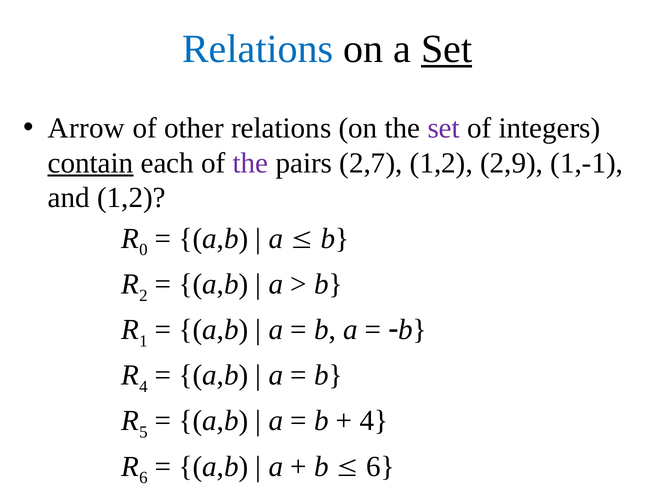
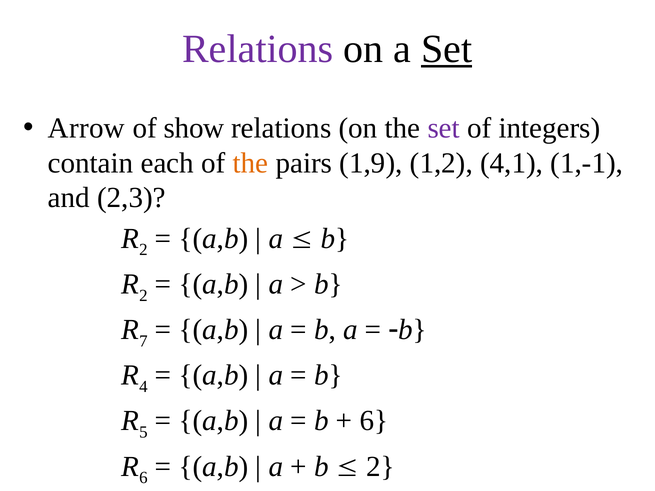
Relations colour: blue -> purple (258, 49)
other: other -> show (194, 128)
contain underline: present -> none (91, 163)
the colour: purple -> orange (251, 163)
2,7: 2,7 -> 1,9 (371, 163)
2,9: 2,9 -> 4,1 (512, 163)
and 1,2: 1,2 -> 2,3 (131, 198)
0: 0 -> 2 (143, 250)
1: 1 -> 7 (143, 341)
4: 4 -> 6 (374, 421)
6: 6 -> 2 (380, 467)
